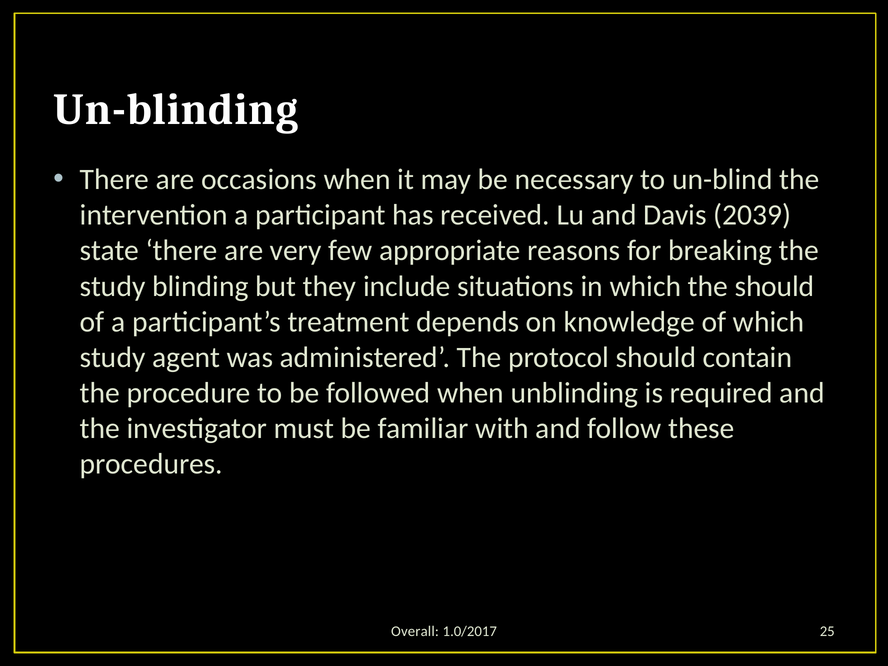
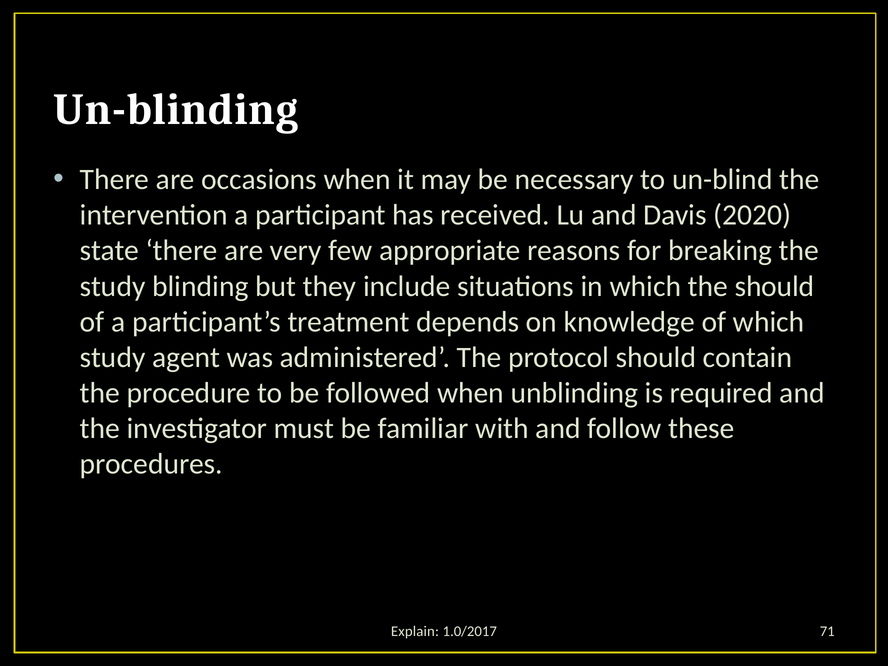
2039: 2039 -> 2020 (752, 215)
Overall: Overall -> Explain (415, 632)
25: 25 -> 71 (827, 632)
